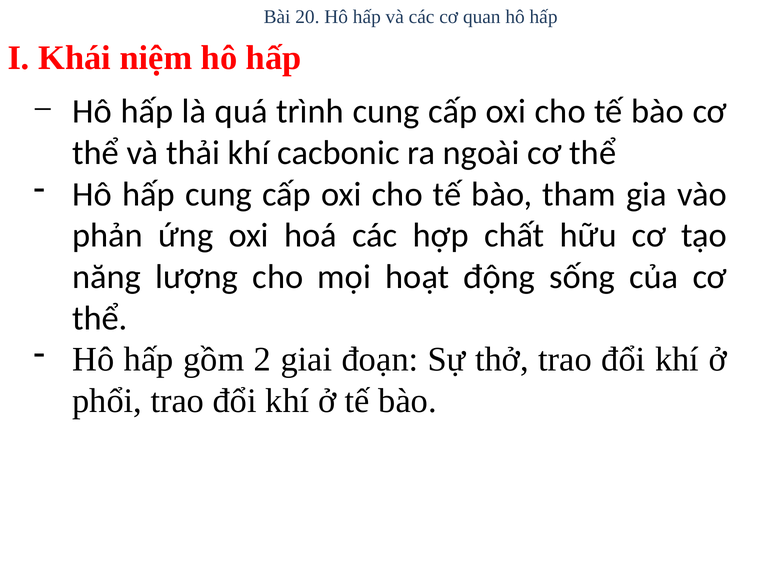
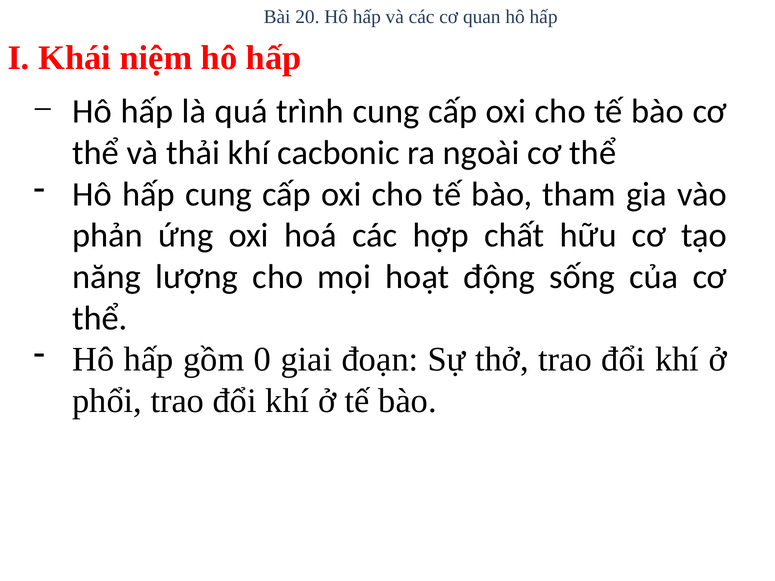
2: 2 -> 0 (262, 360)
